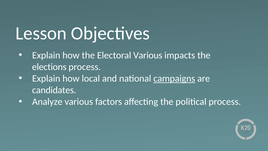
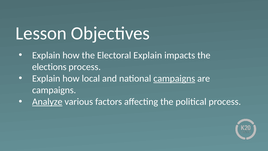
Electoral Various: Various -> Explain (148, 55)
candidates: candidates -> campaigns (54, 90)
Analyze underline: none -> present (47, 102)
